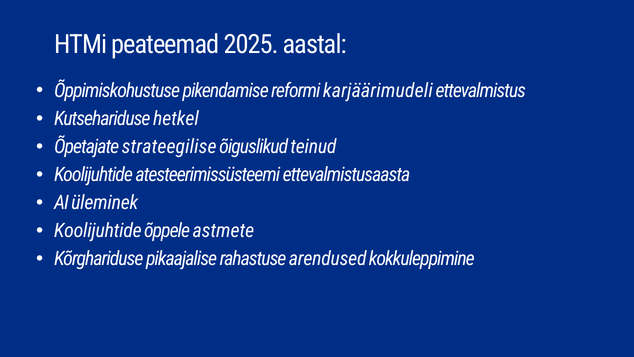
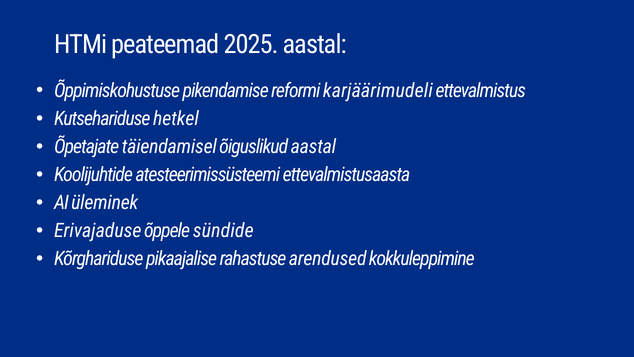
strateegilise: strateegilise -> täiendamisel (169, 147)
õiguslikud teinud: teinud -> aastal (313, 147)
Koolijuhtide: Koolijuhtide -> Erivajaduse (98, 231)
astmete: astmete -> sündide (223, 231)
